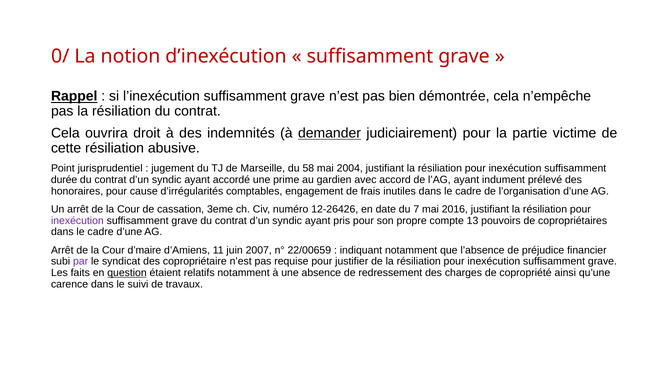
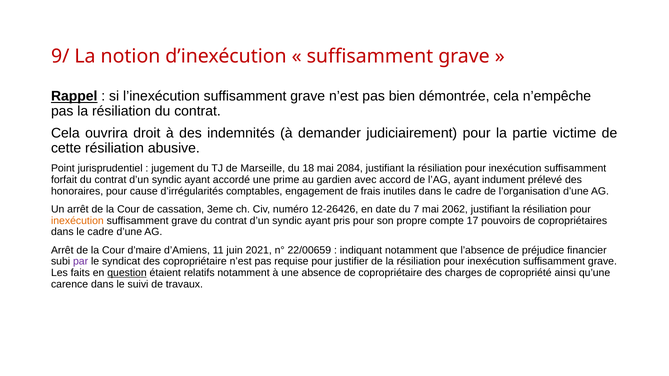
0/: 0/ -> 9/ (60, 56)
demander underline: present -> none (330, 133)
58: 58 -> 18 (308, 169)
2004: 2004 -> 2084 (350, 169)
durée: durée -> forfait (64, 180)
2016: 2016 -> 2062 (455, 210)
inexécution colour: purple -> orange (77, 221)
13: 13 -> 17 (473, 221)
2007: 2007 -> 2021 (259, 250)
de redressement: redressement -> copropriétaire (390, 273)
